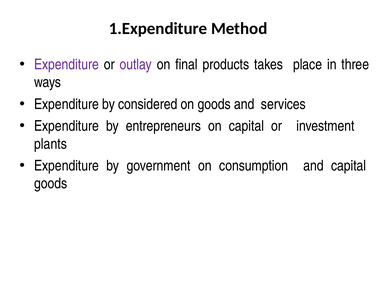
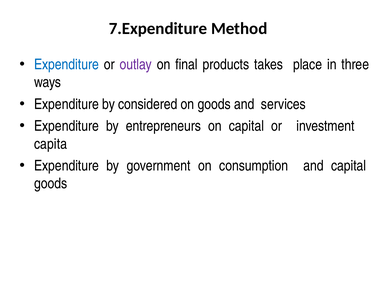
1.Expenditure: 1.Expenditure -> 7.Expenditure (158, 29)
Expenditure colour: purple -> blue (66, 65)
plants: plants -> capita (51, 144)
